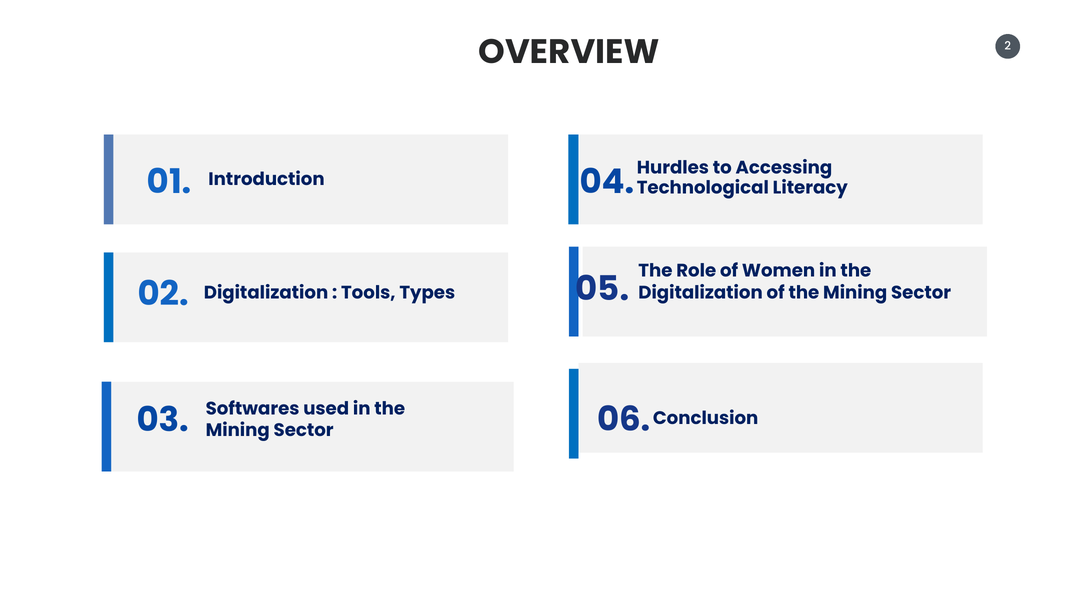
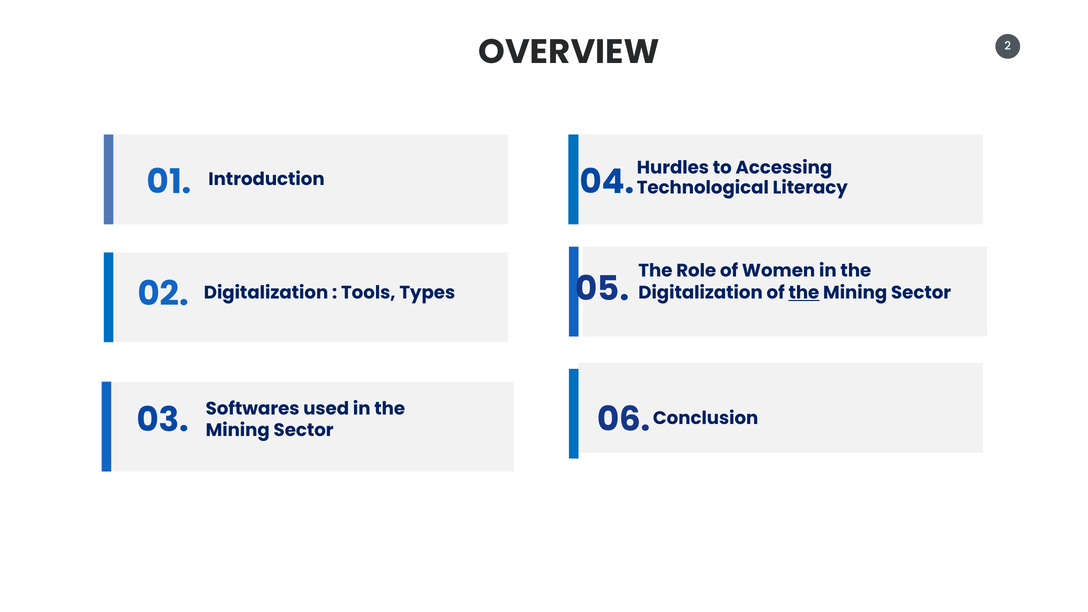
the underline: none -> present (804, 293)
